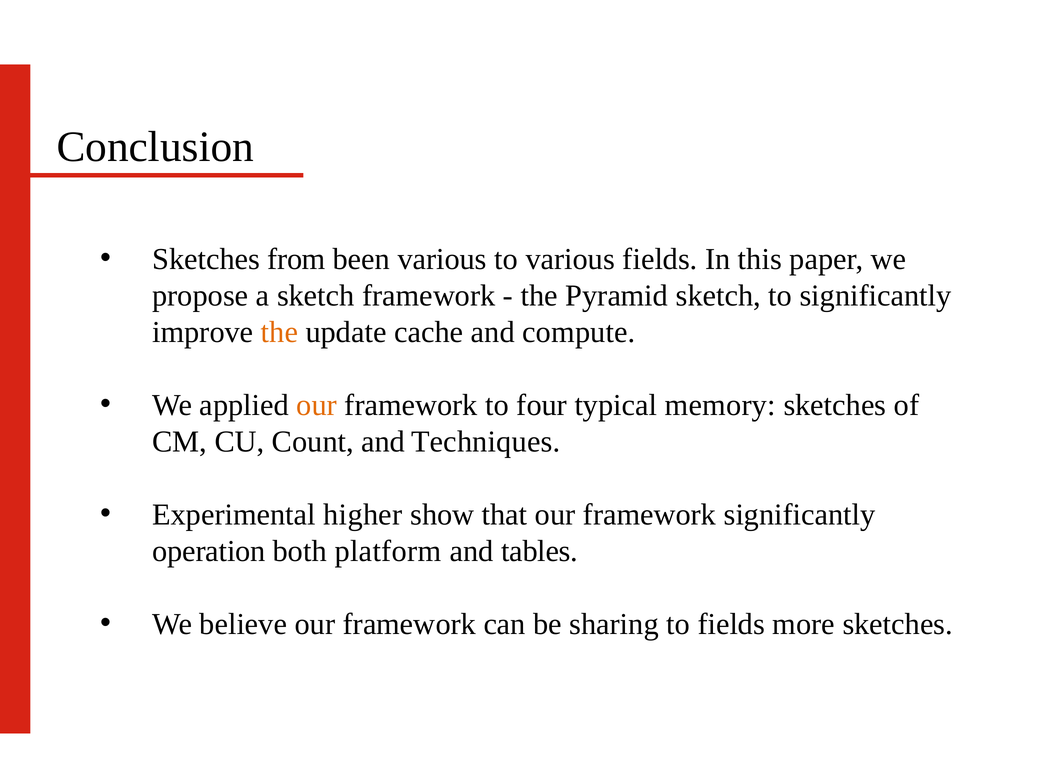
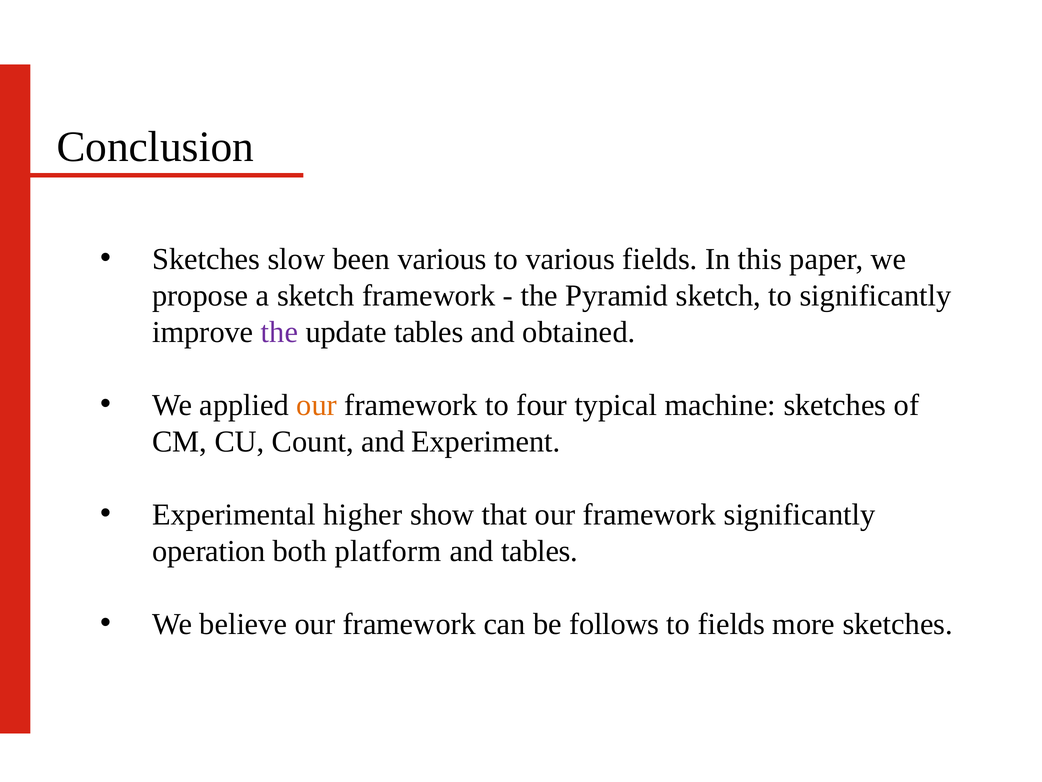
from: from -> slow (296, 259)
the colour: orange -> purple (279, 332)
update cache: cache -> tables (429, 332)
compute: compute -> obtained (579, 332)
memory: memory -> machine (720, 405)
Techniques: Techniques -> Experiment (486, 441)
sharing: sharing -> follows (614, 624)
